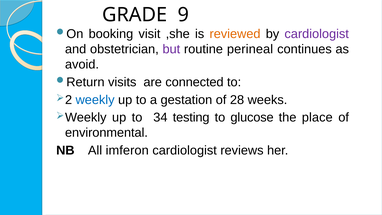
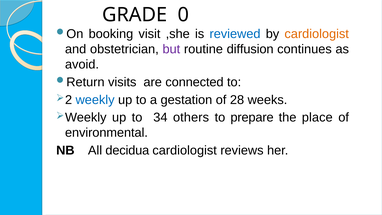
9: 9 -> 0 (183, 15)
reviewed colour: orange -> blue (235, 34)
cardiologist colour: purple -> orange (317, 34)
perineal: perineal -> diffusion (250, 49)
testing: testing -> others (191, 117)
glucose: glucose -> prepare (252, 117)
imferon: imferon -> decidua (127, 150)
